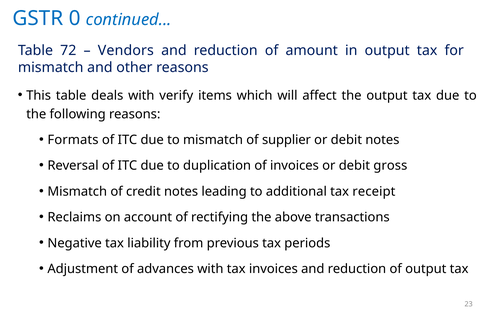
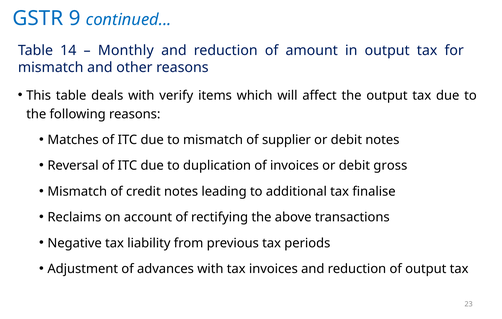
0: 0 -> 9 (75, 18)
72: 72 -> 14 (68, 51)
Vendors: Vendors -> Monthly (126, 51)
Formats: Formats -> Matches (73, 140)
receipt: receipt -> finalise (374, 191)
